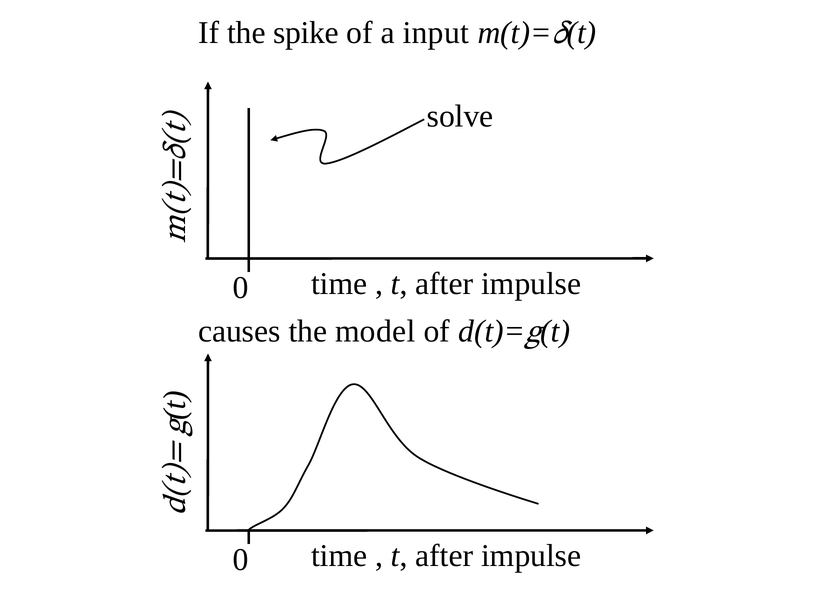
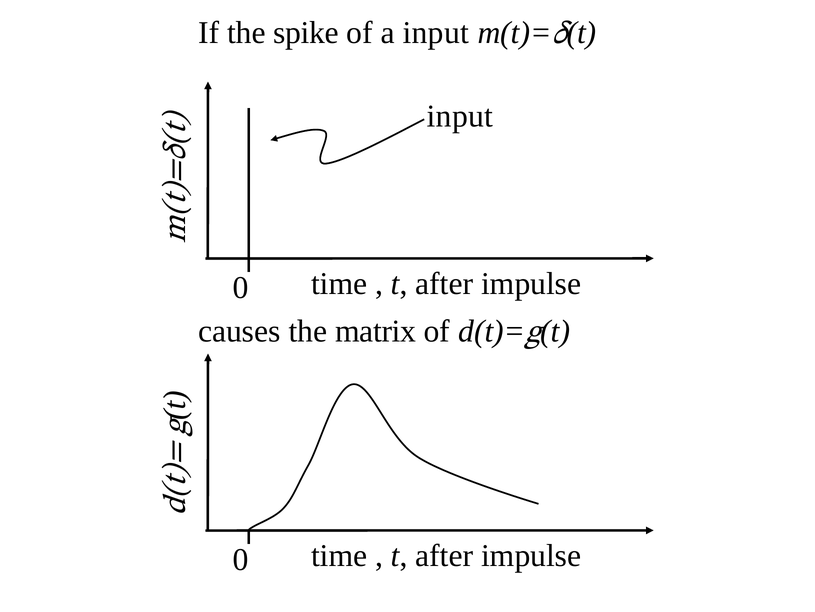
solve: solve -> input (460, 116)
model: model -> matrix (376, 331)
